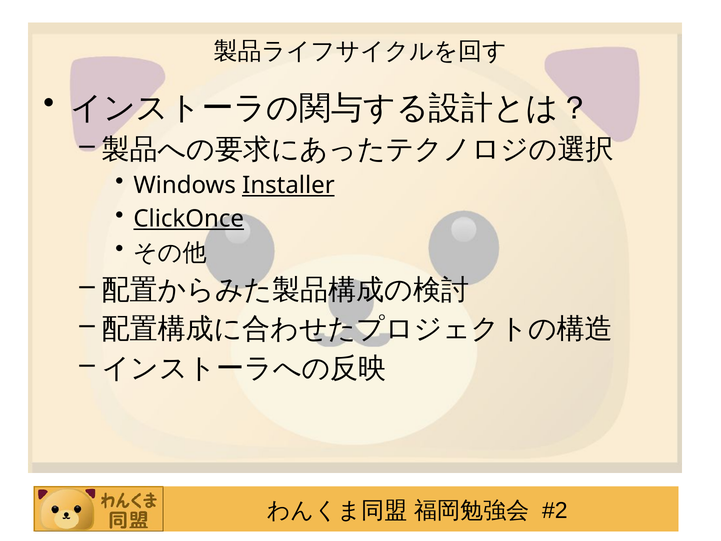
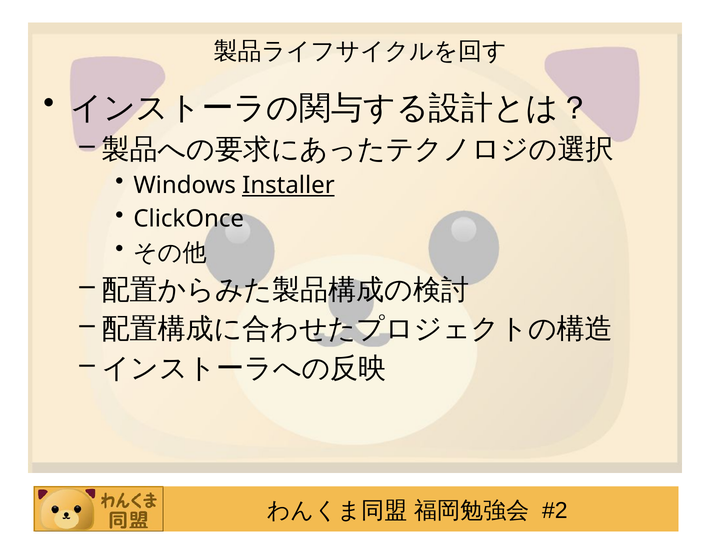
ClickOnce underline: present -> none (189, 219)
